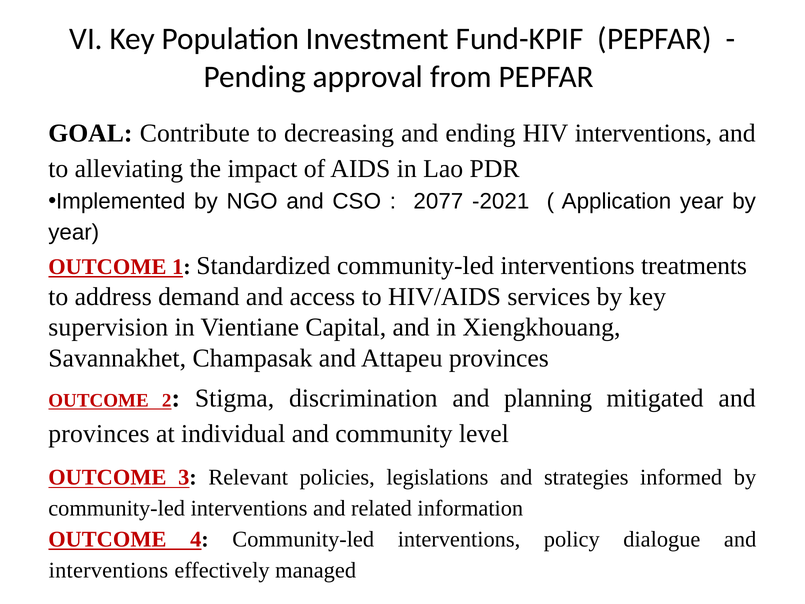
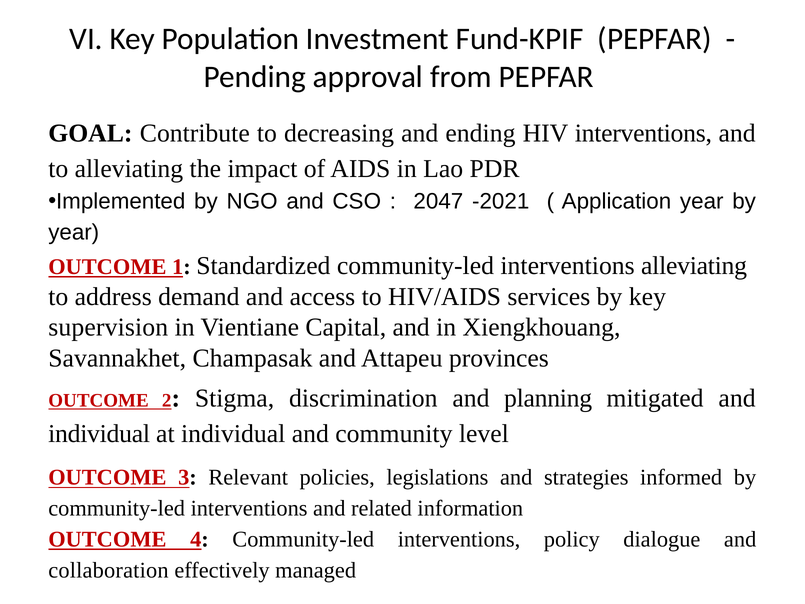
2077: 2077 -> 2047 (438, 201)
interventions treatments: treatments -> alleviating (694, 266)
provinces: provinces -> individual (99, 434)
interventions: interventions -> collaboration (108, 570)
